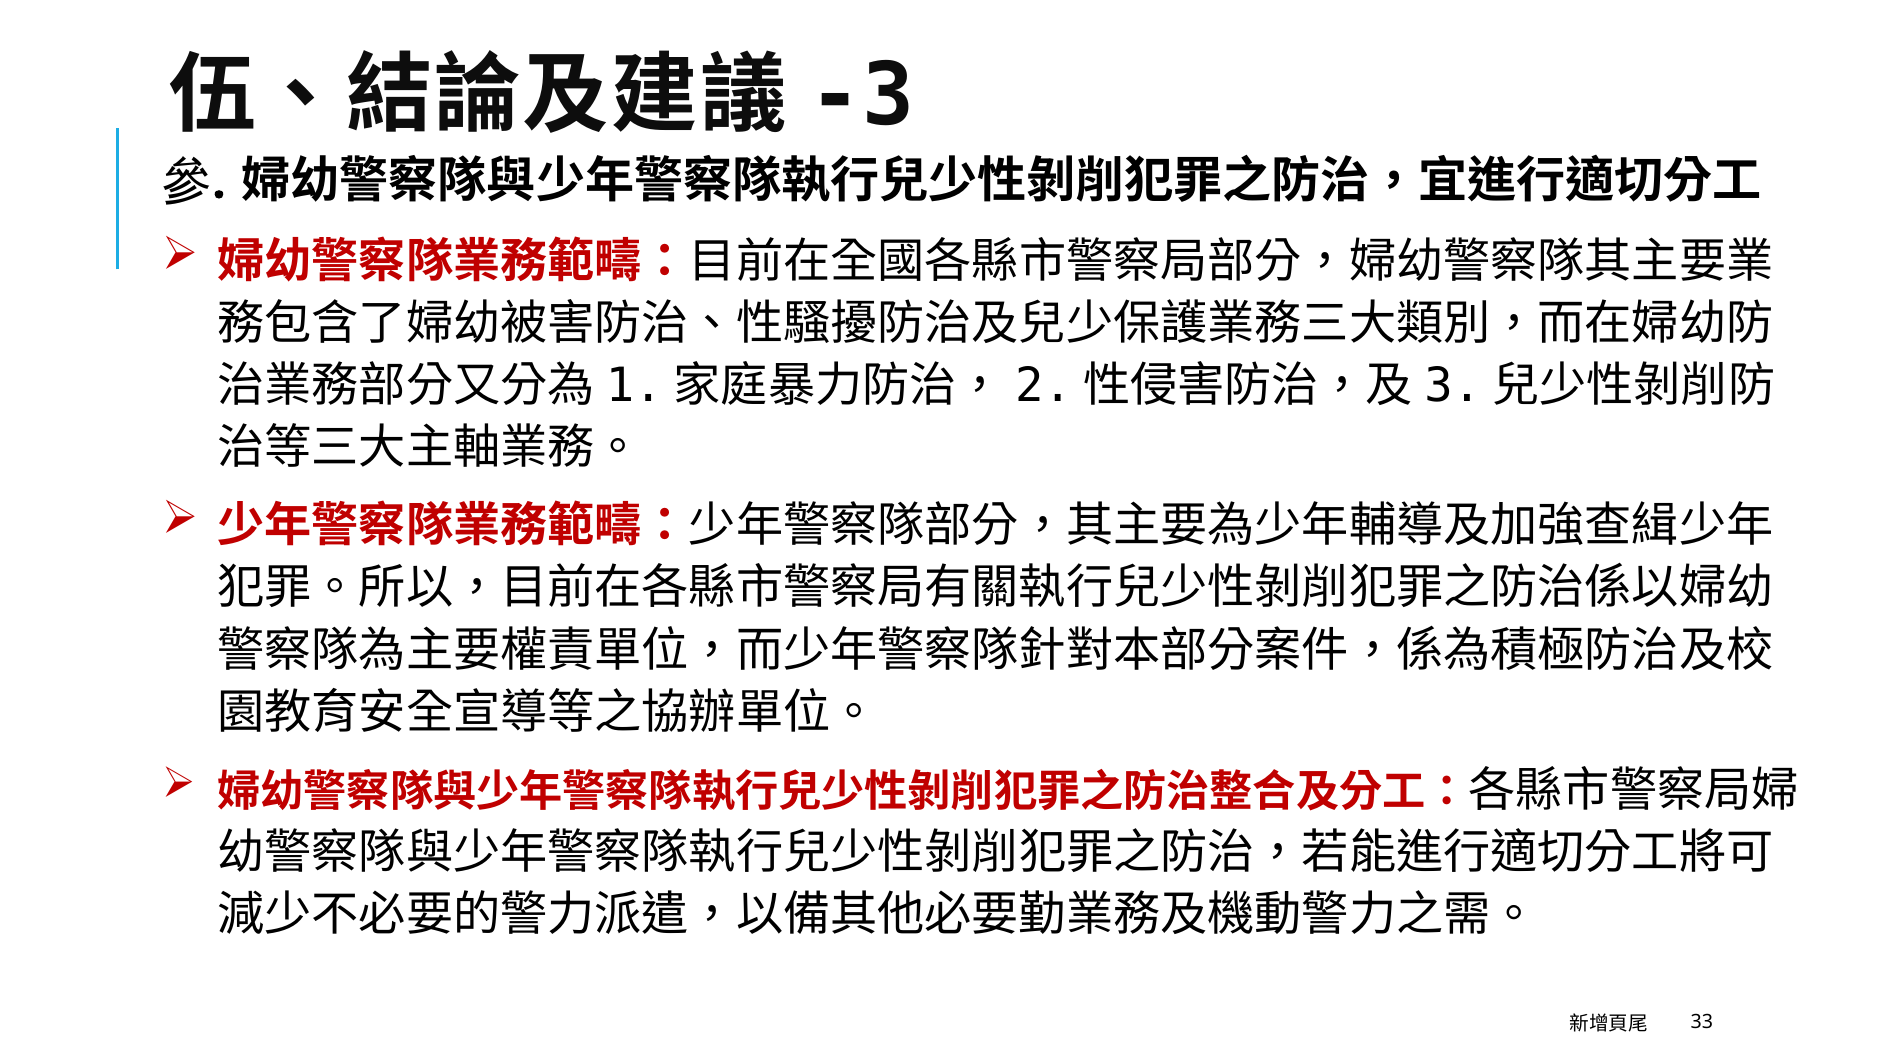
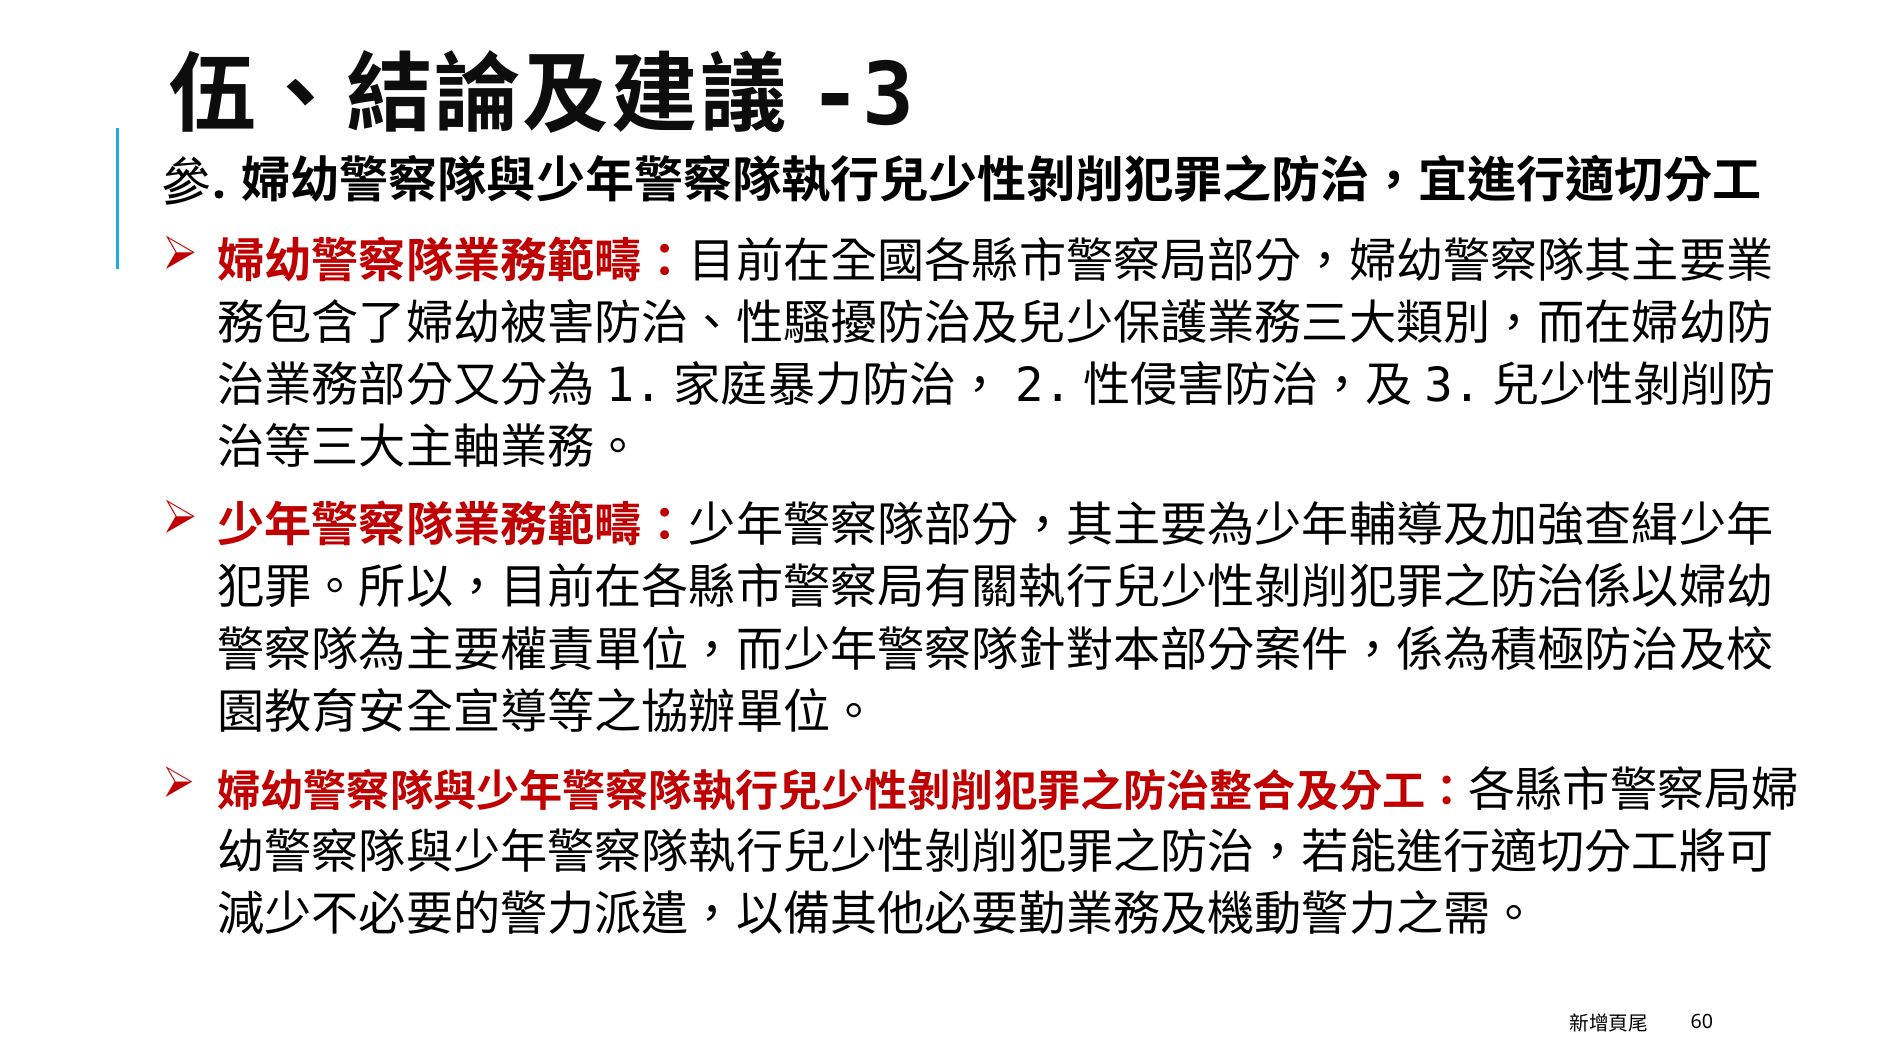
33: 33 -> 60 (1702, 1022)
